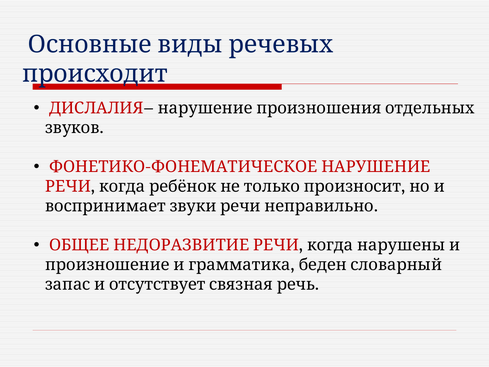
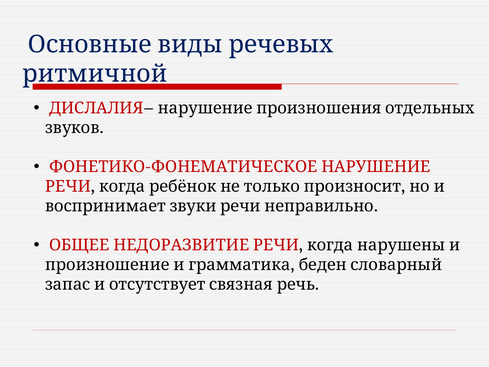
происходит: происходит -> ритмичной (95, 74)
